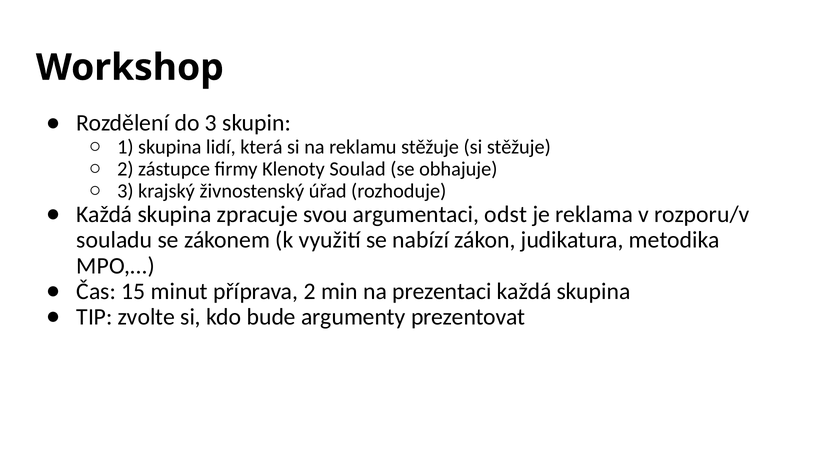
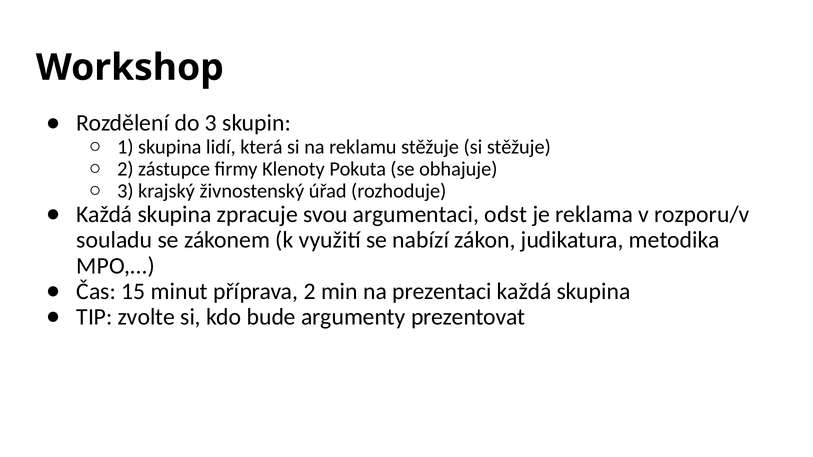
Soulad: Soulad -> Pokuta (358, 169)
